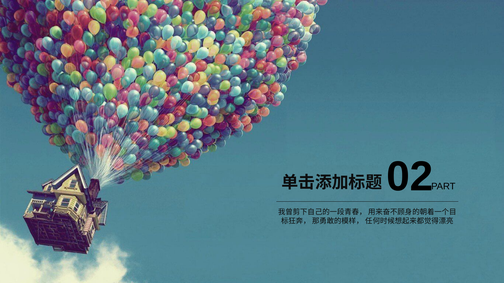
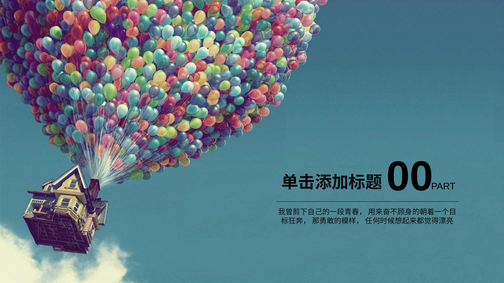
02: 02 -> 00 (410, 177)
